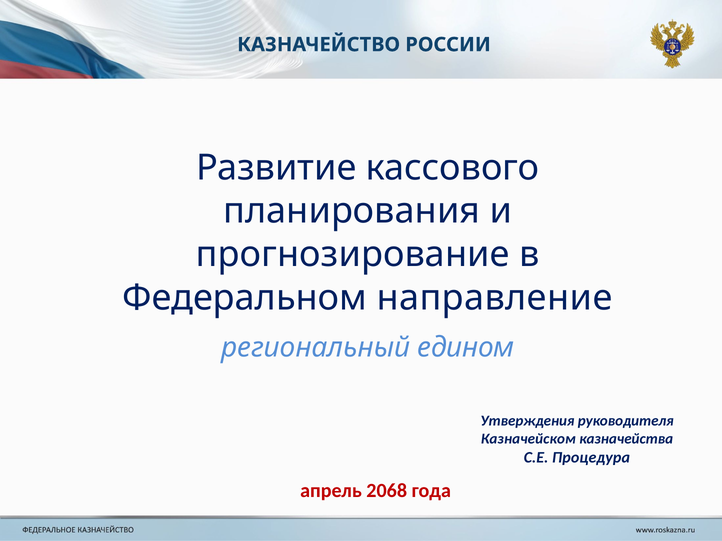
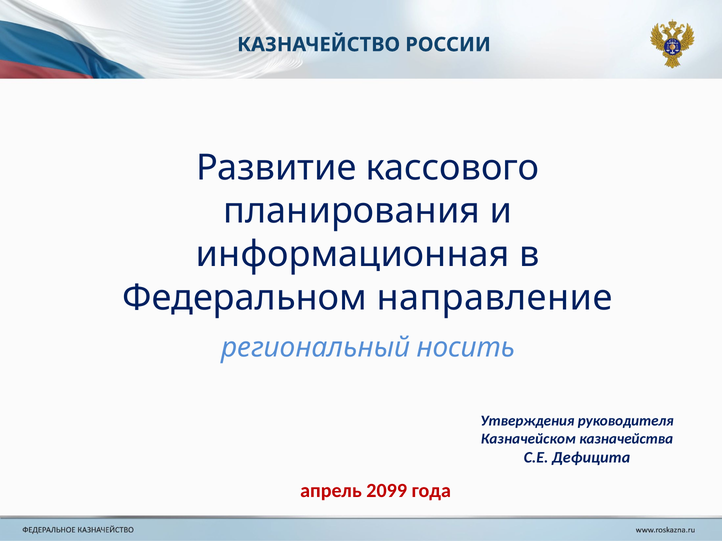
прогнозирование: прогнозирование -> информационная (353, 255)
едином: едином -> носить (466, 348)
Процедура: Процедура -> Дефицита (591, 458)
2068: 2068 -> 2099 (387, 491)
